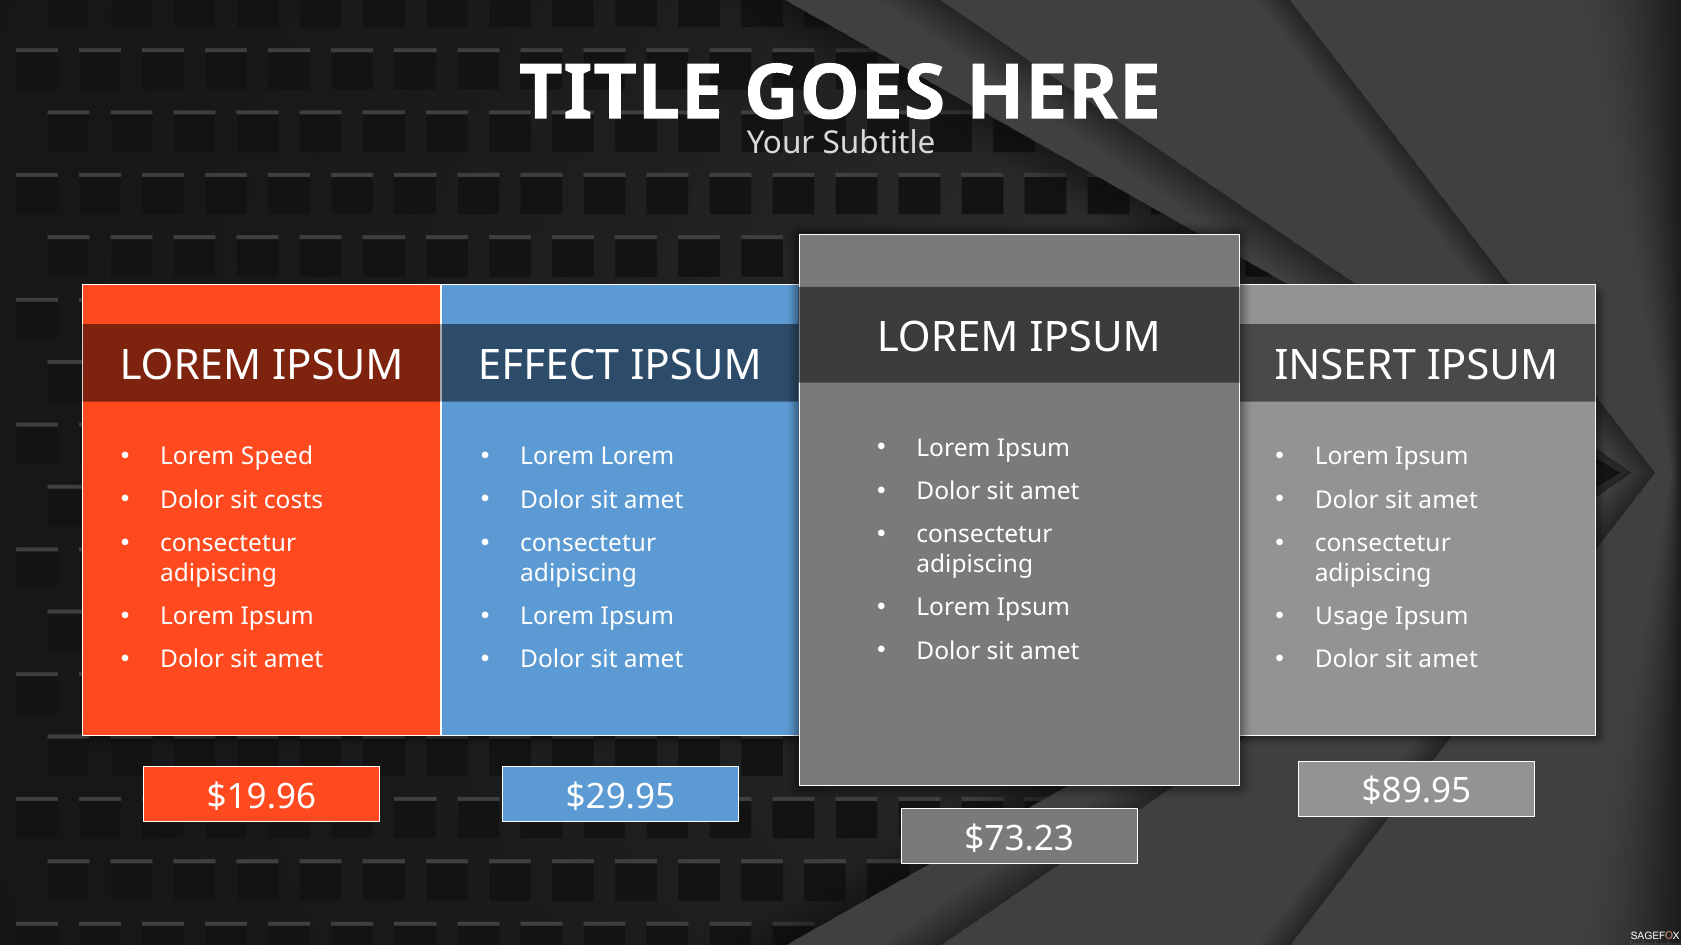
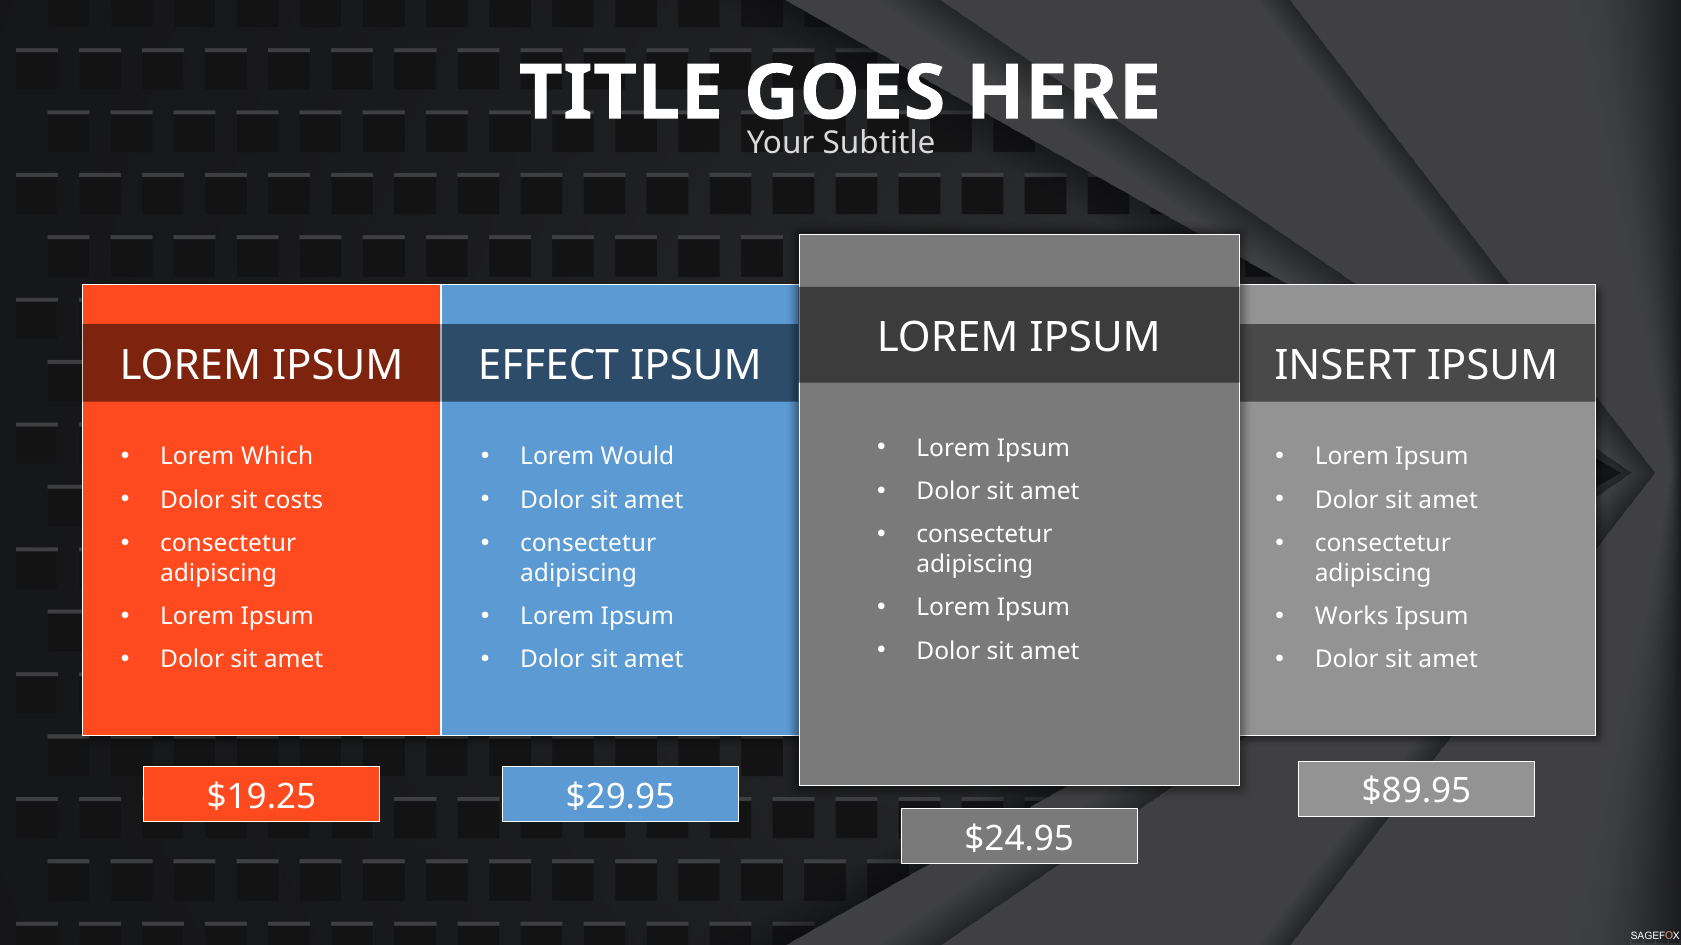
Speed: Speed -> Which (277, 457)
Lorem Lorem: Lorem -> Would (637, 457)
Usage: Usage -> Works (1352, 617)
$19.96: $19.96 -> $19.25 (261, 797)
$73.23: $73.23 -> $24.95 (1019, 839)
